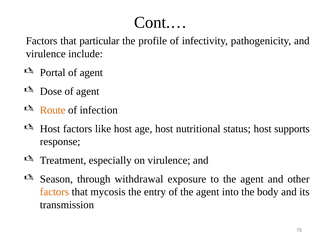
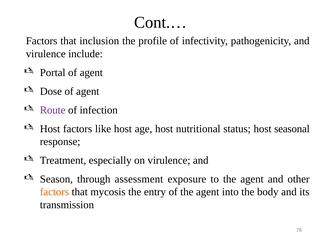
particular: particular -> inclusion (99, 41)
Route colour: orange -> purple (53, 110)
supports: supports -> seasonal (292, 129)
withdrawal: withdrawal -> assessment (139, 179)
